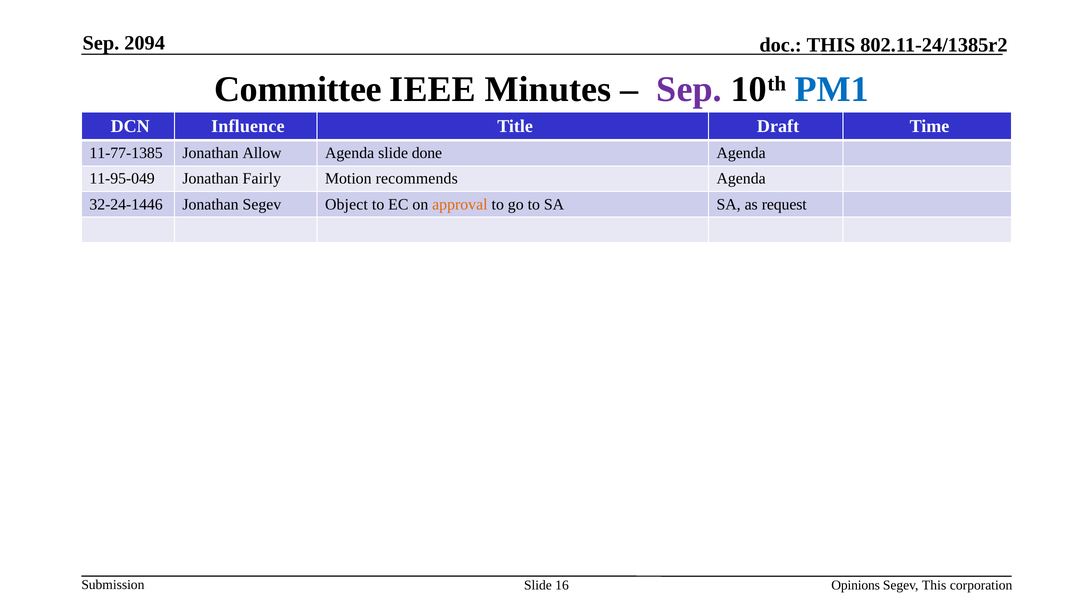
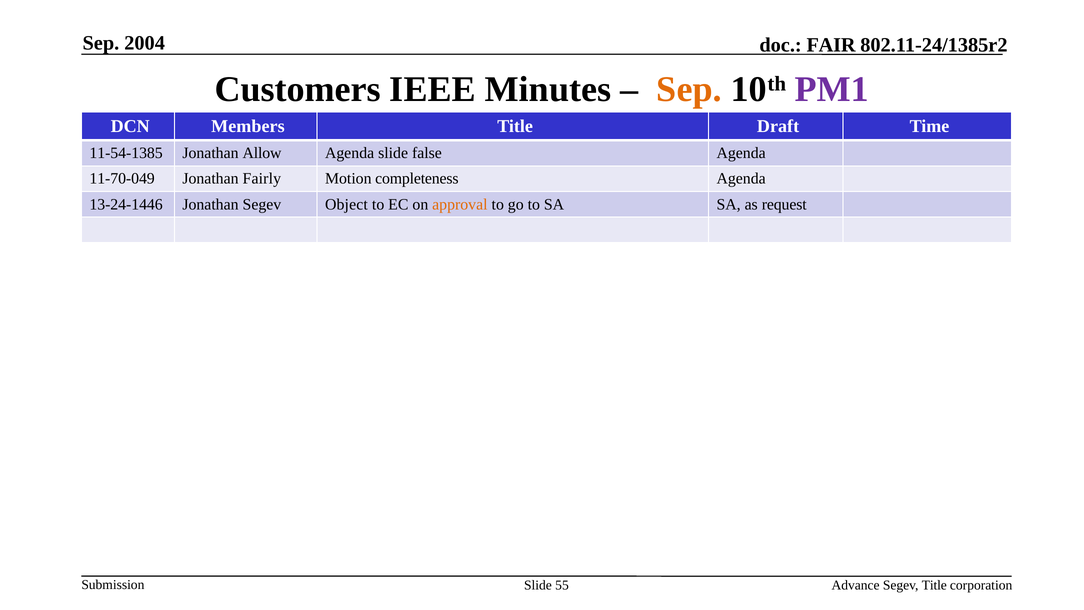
2094: 2094 -> 2004 (145, 43)
THIS: THIS -> FAIR (831, 45)
Committee: Committee -> Customers (298, 89)
Sep colour: purple -> orange (689, 89)
PM1 colour: blue -> purple (832, 89)
Influence: Influence -> Members (248, 126)
11-77-1385: 11-77-1385 -> 11-54-1385 (126, 153)
done: done -> false (427, 153)
11-95-049: 11-95-049 -> 11-70-049 (122, 179)
recommends: recommends -> completeness (417, 179)
32-24-1446: 32-24-1446 -> 13-24-1446 (126, 204)
16: 16 -> 55 (562, 585)
Opinions: Opinions -> Advance (856, 585)
Segev This: This -> Title (934, 585)
